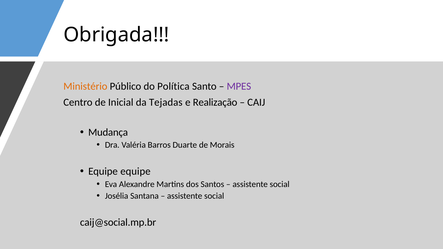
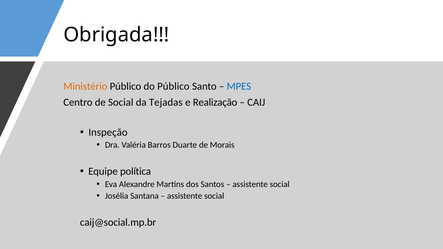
do Política: Política -> Público (173, 86)
MPES colour: purple -> blue (239, 86)
de Inicial: Inicial -> Social (121, 102)
Mudança: Mudança -> Inspeção (108, 132)
Equipe equipe: equipe -> política (136, 172)
